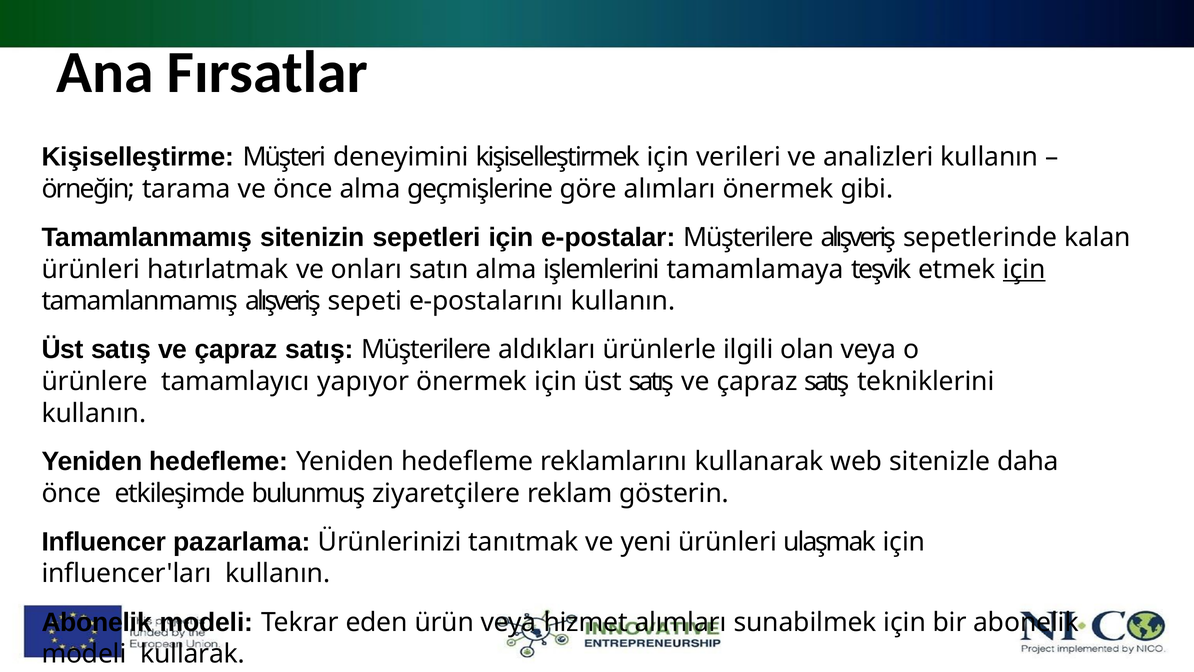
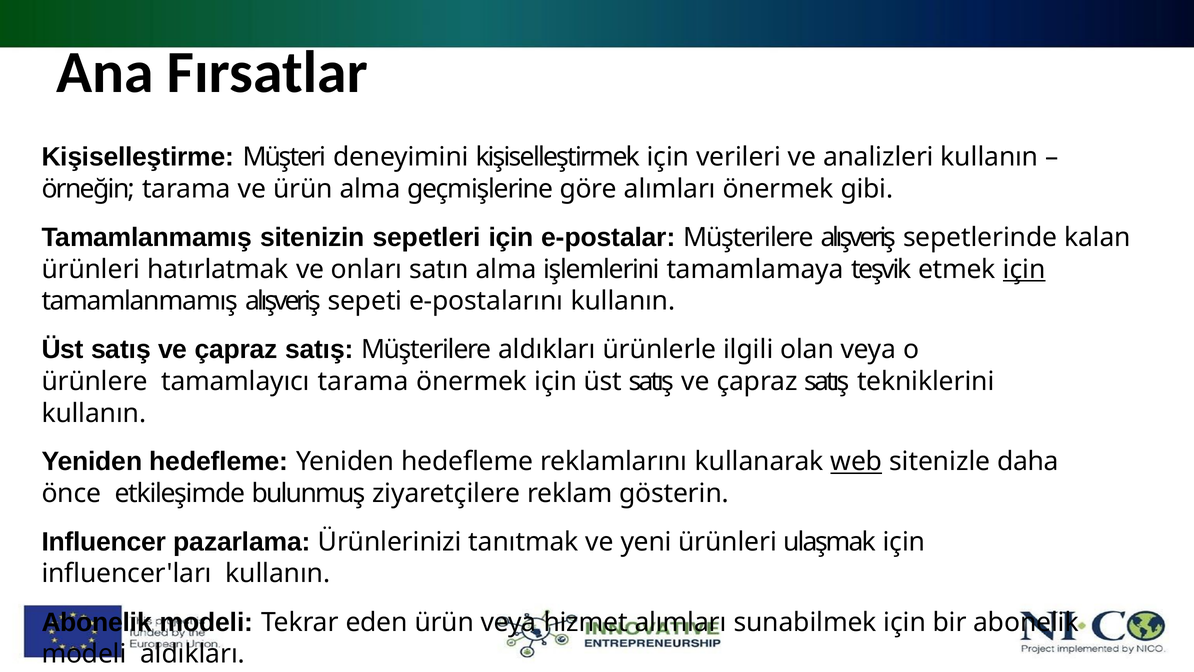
ve önce: önce -> ürün (303, 189)
tamamlayıcı yapıyor: yapıyor -> tarama (363, 381)
web underline: none -> present (856, 461)
modeli kullarak: kullarak -> aldıkları (193, 654)
